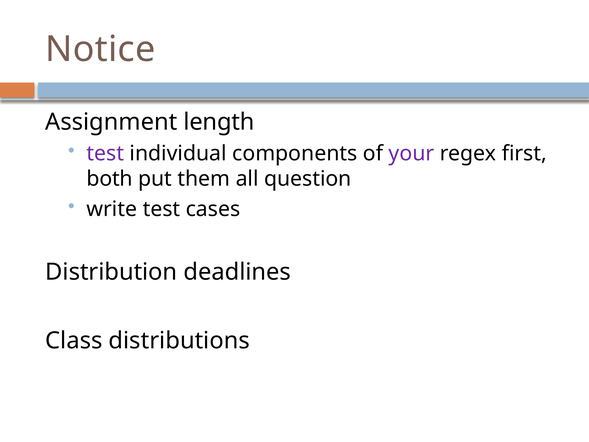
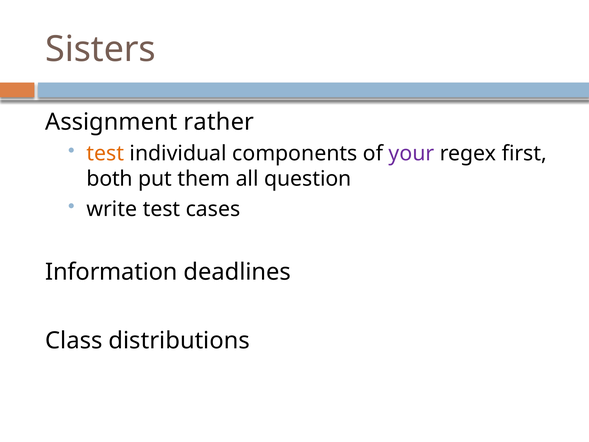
Notice: Notice -> Sisters (101, 49)
length: length -> rather (219, 122)
test colour: purple -> orange (105, 153)
Distribution: Distribution -> Information (111, 272)
